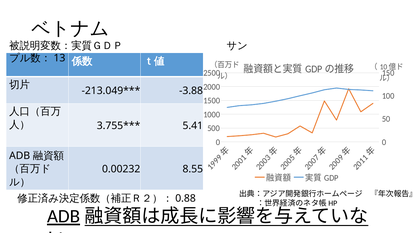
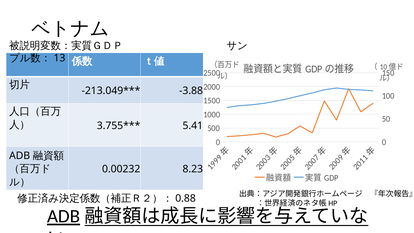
8.55: 8.55 -> 8.23 (193, 169)
